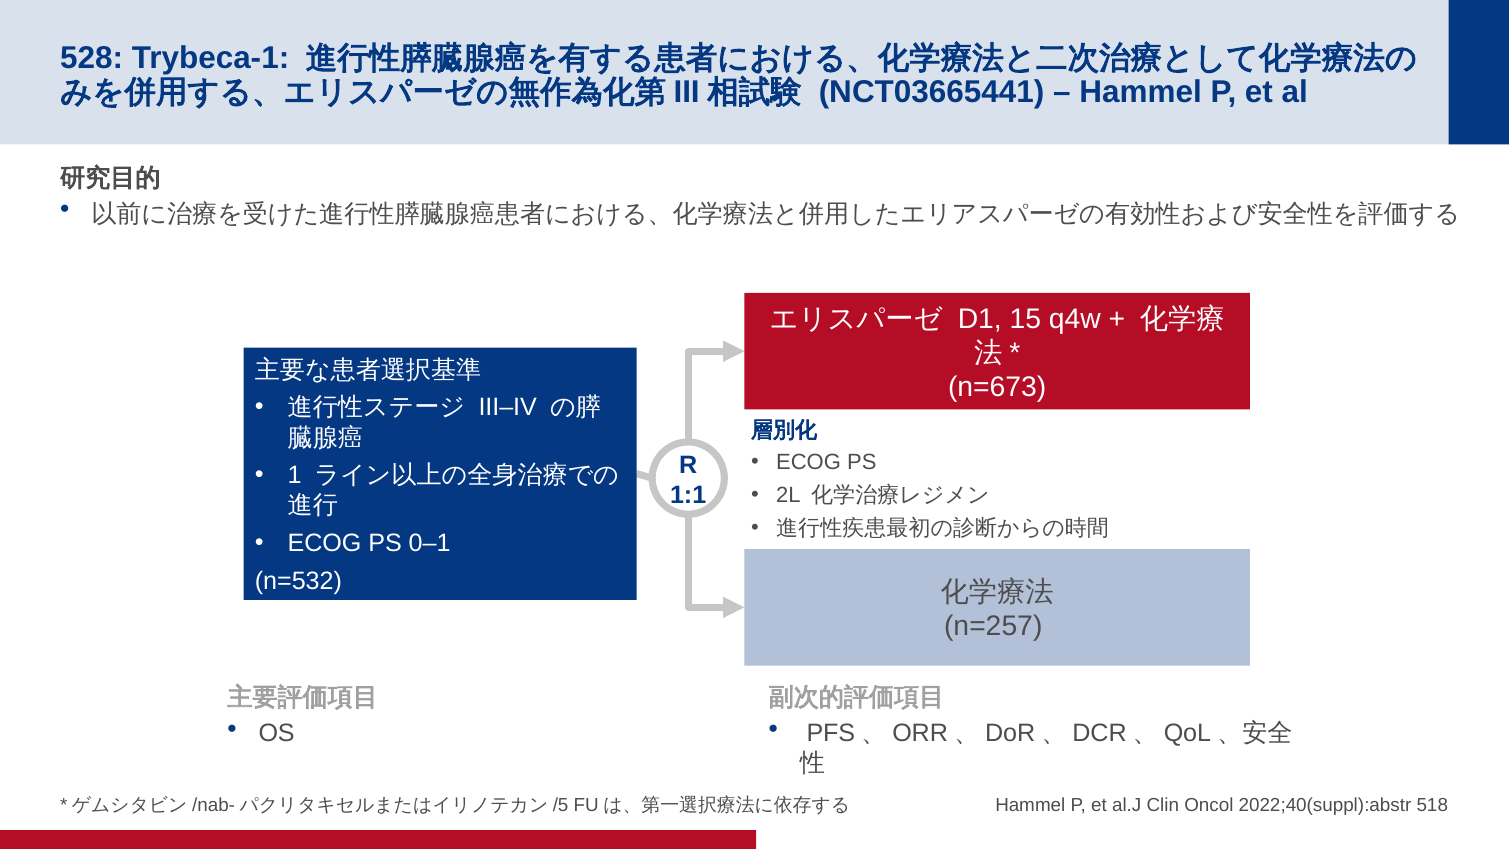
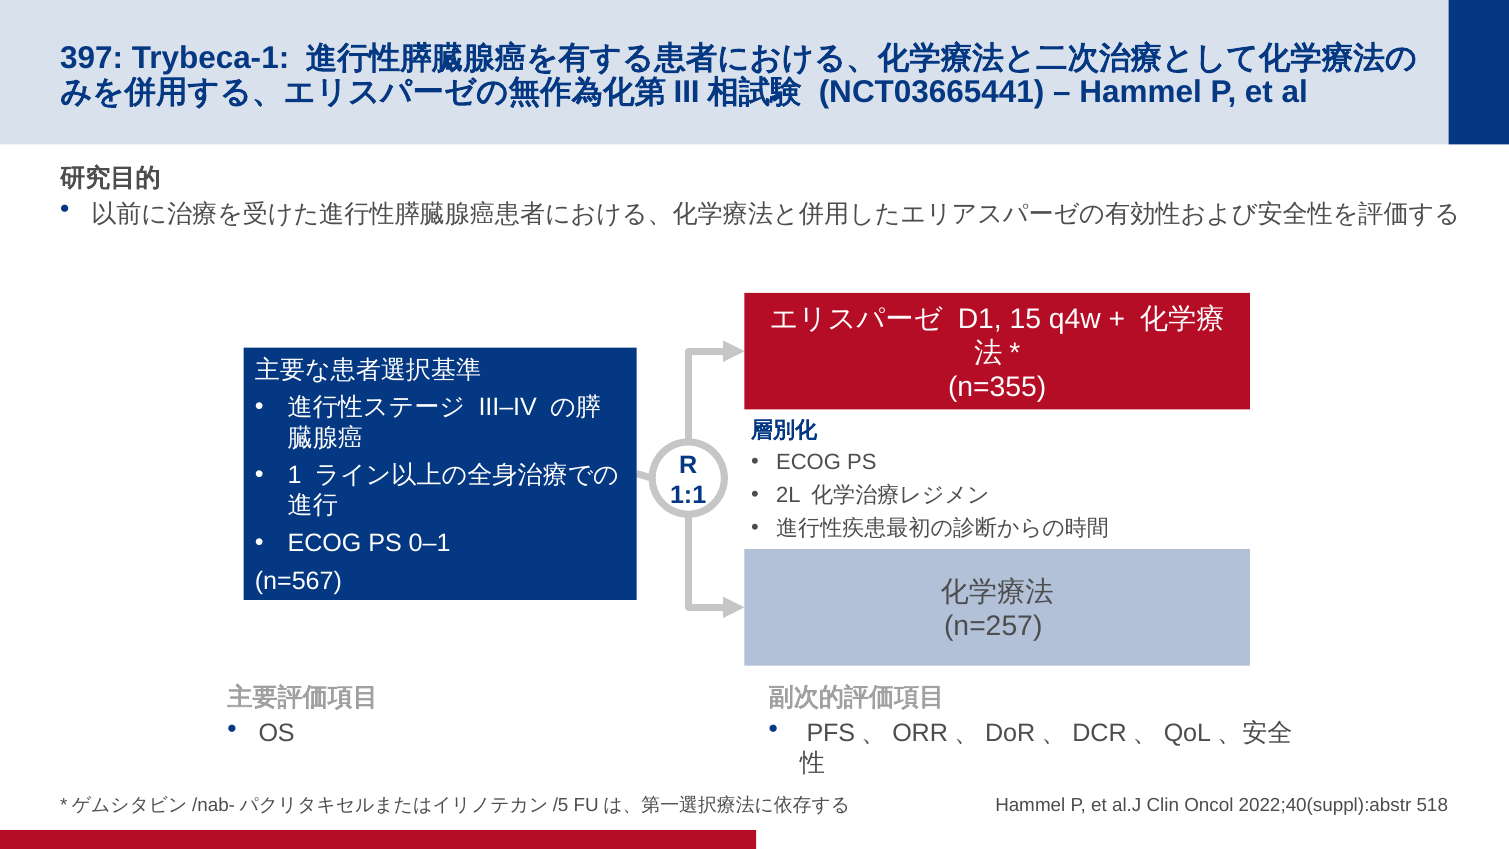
528: 528 -> 397 (92, 58)
n=673: n=673 -> n=355 (997, 387)
n=532: n=532 -> n=567 (298, 581)
